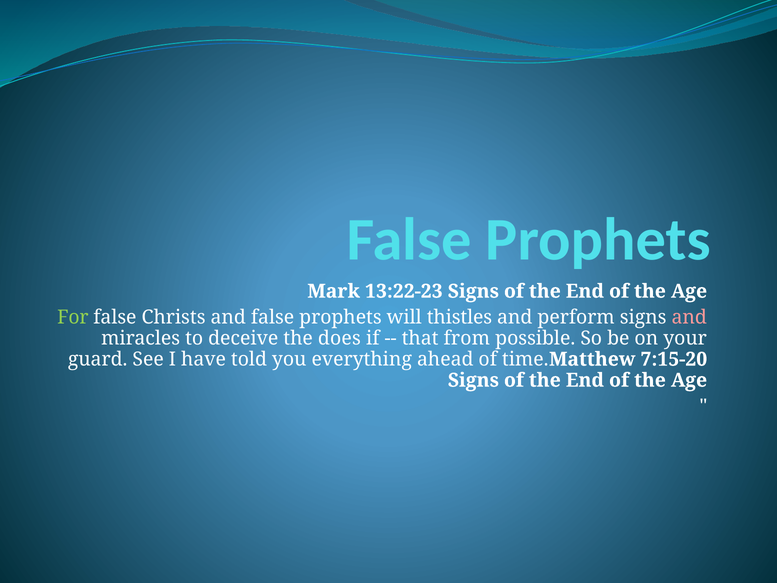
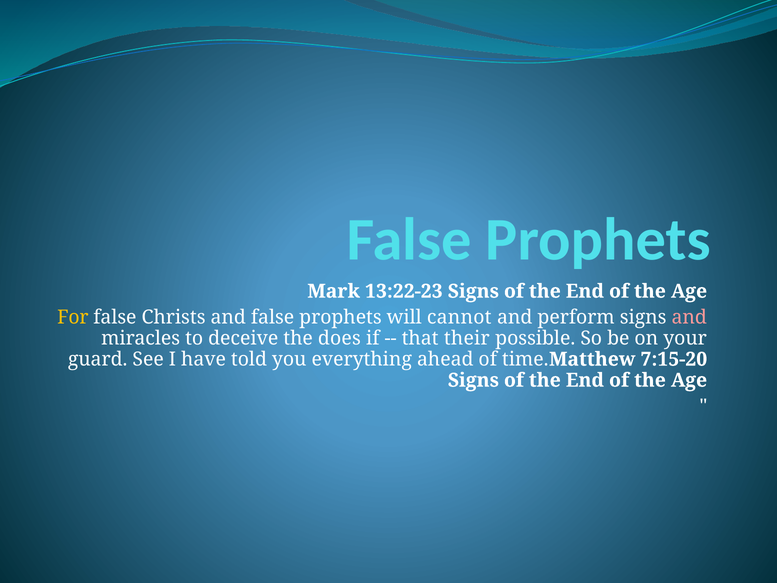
For colour: light green -> yellow (73, 317)
thistles: thistles -> cannot (459, 317)
from: from -> their (467, 338)
